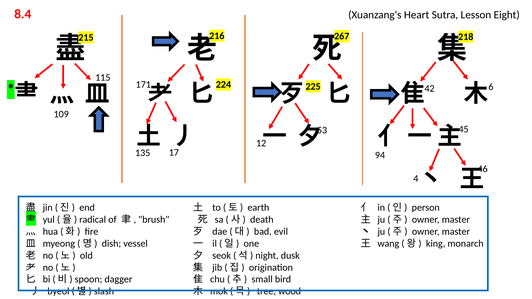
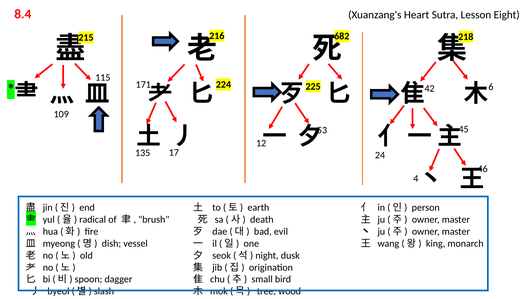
267: 267 -> 682 (342, 36)
94: 94 -> 24 (380, 155)
